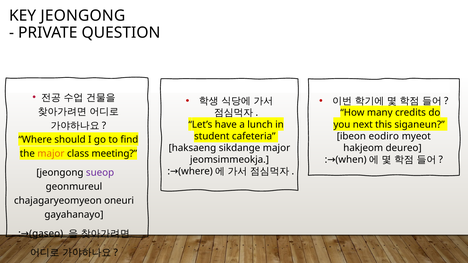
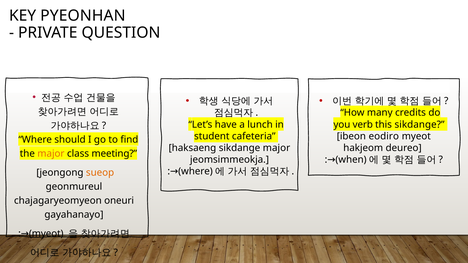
KEY JEONGONG: JEONGONG -> PYEONHAN (83, 16)
next: next -> verb (363, 125)
this siganeun: siganeun -> sikdange (420, 125)
sueop colour: purple -> orange (100, 173)
gaseo: gaseo -> myeot (46, 234)
